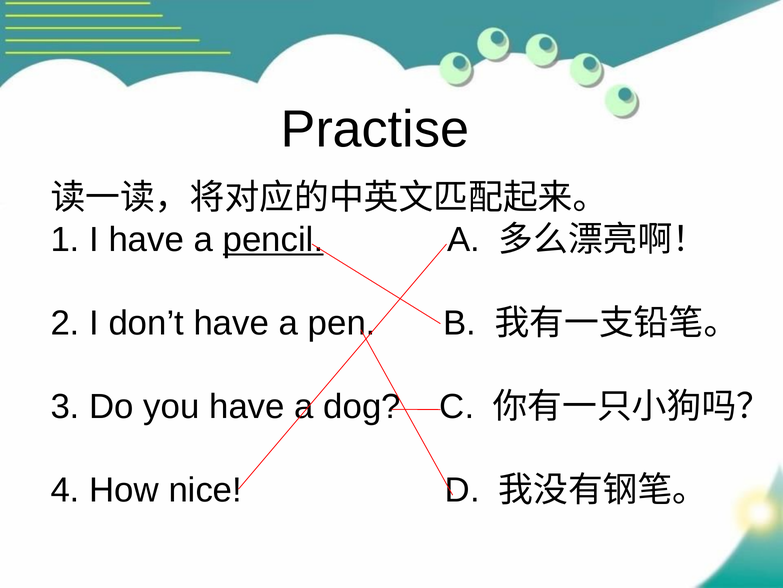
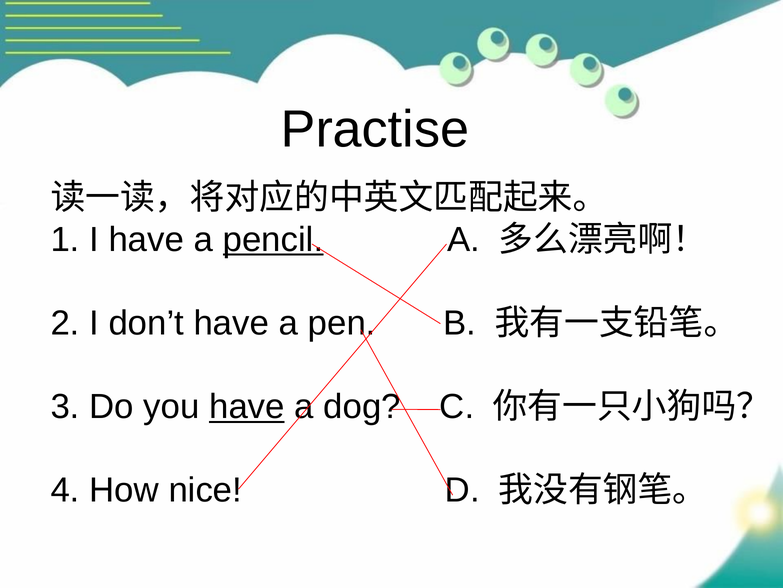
have underline: none -> present (247, 406)
